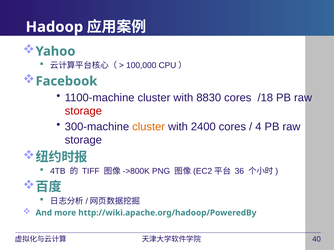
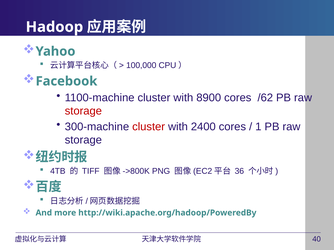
8830: 8830 -> 8900 (209, 98)
/18: /18 -> /62 (265, 98)
cluster colour: orange -> red (149, 127)
4: 4 -> 1 (258, 127)
